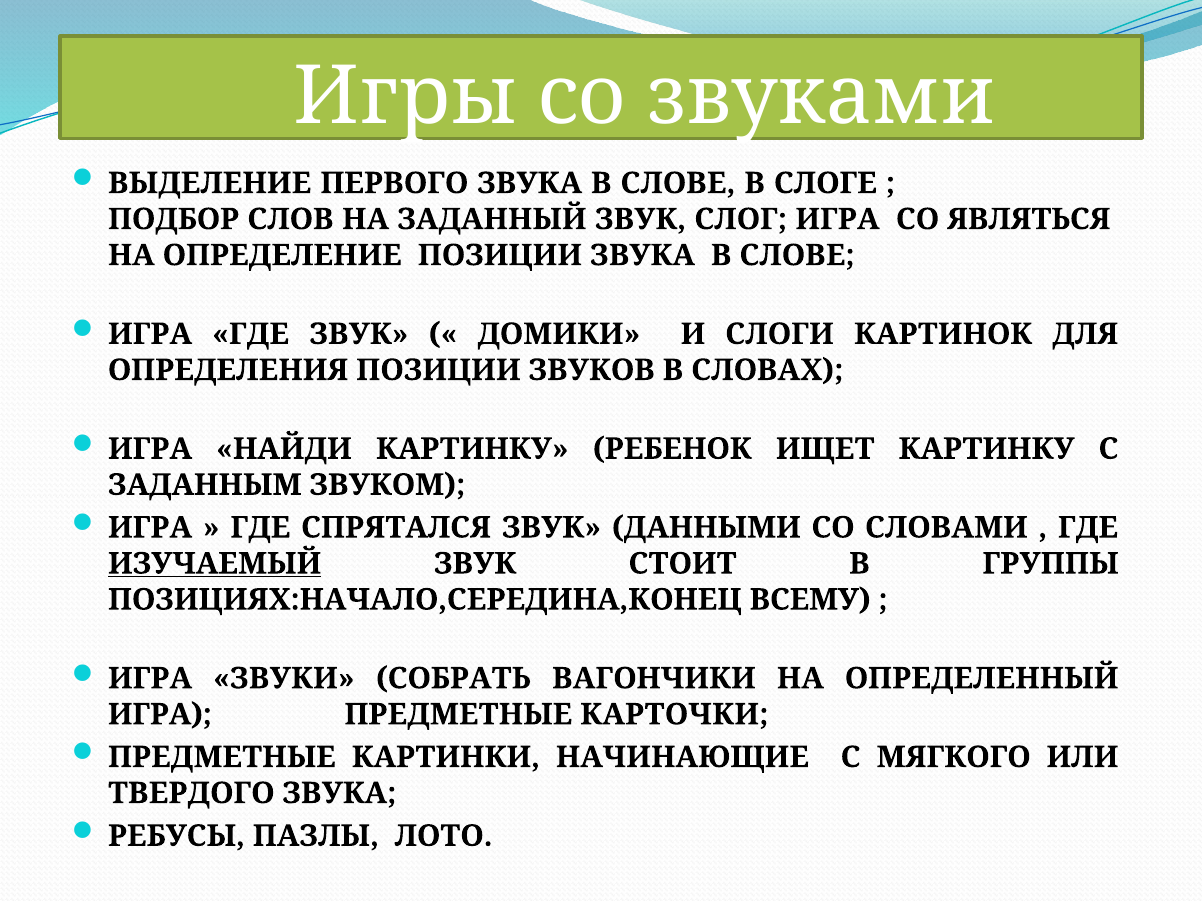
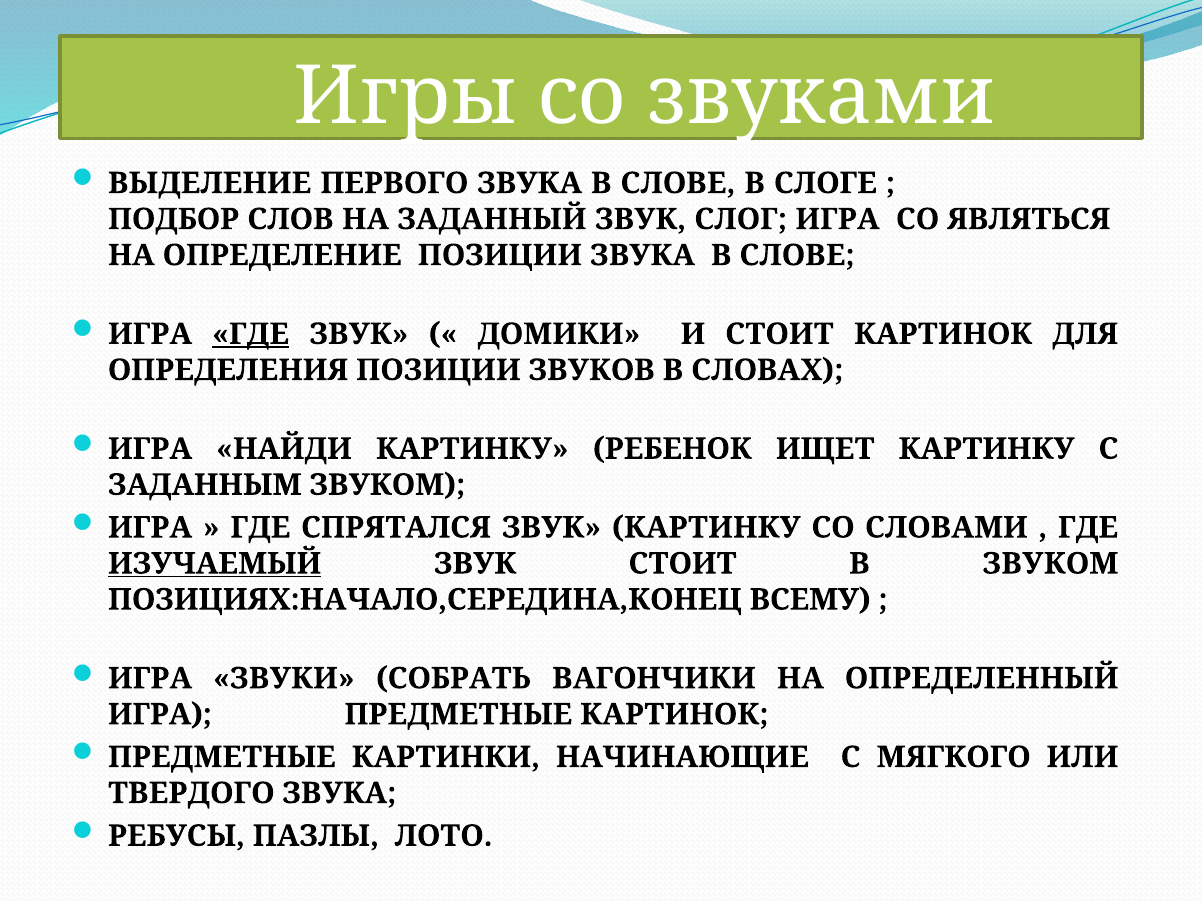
ГДЕ underline: none -> present (251, 334)
И СЛОГИ: СЛОГИ -> СТОИТ (780, 334)
ЗВУК ДАННЫМИ: ДАННЫМИ -> КАРТИНКУ (706, 528)
В ГРУППЫ: ГРУППЫ -> ЗВУКОМ (1050, 564)
ПРЕДМЕТНЫЕ КАРТОЧКИ: КАРТОЧКИ -> КАРТИНОК (674, 715)
